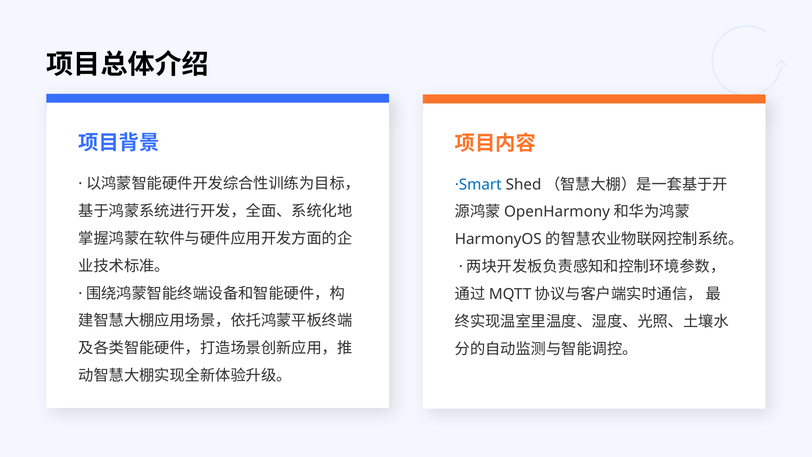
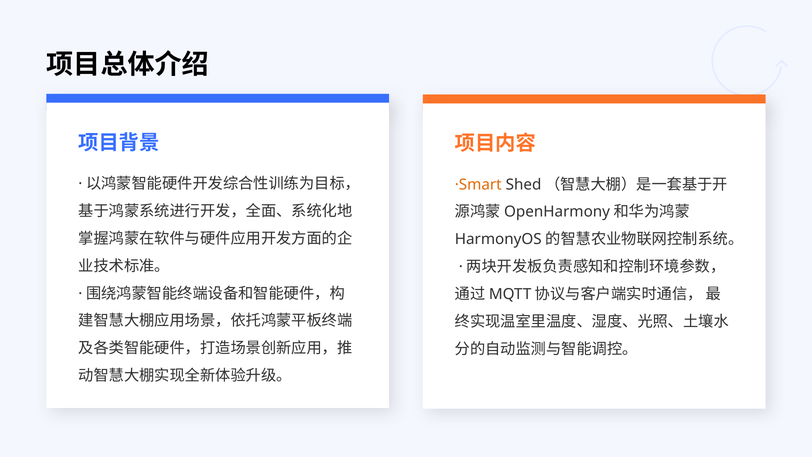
·Smart colour: blue -> orange (478, 184)
